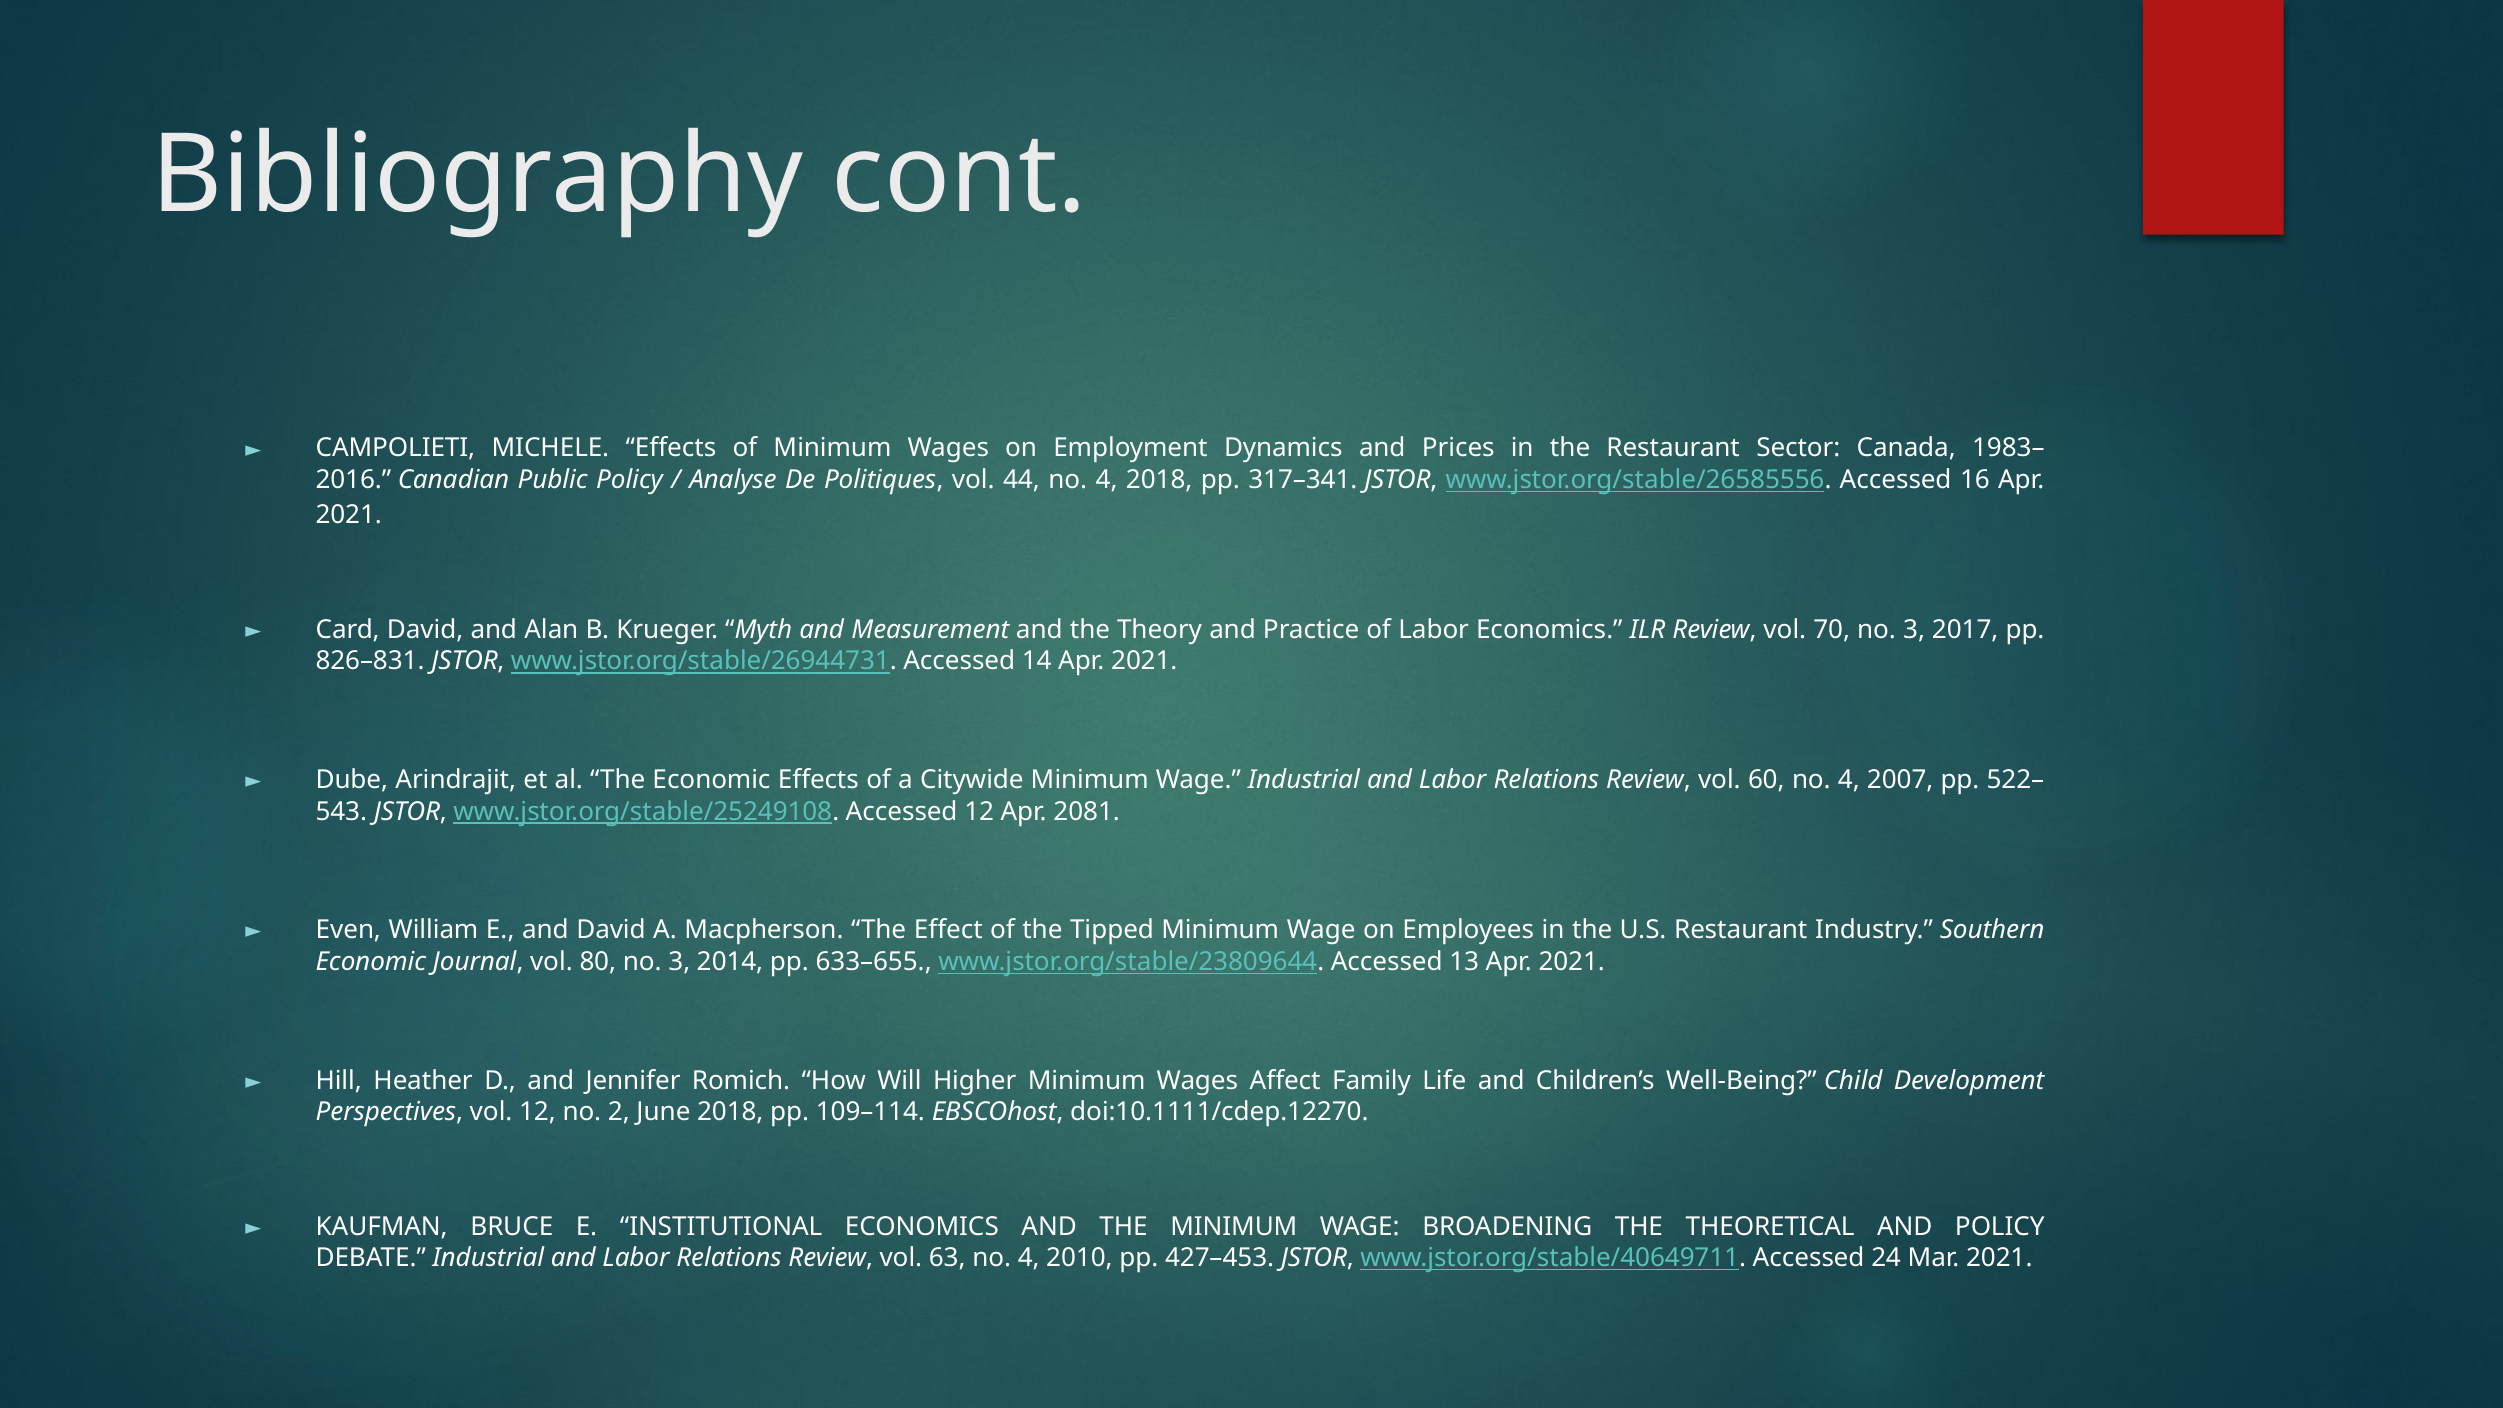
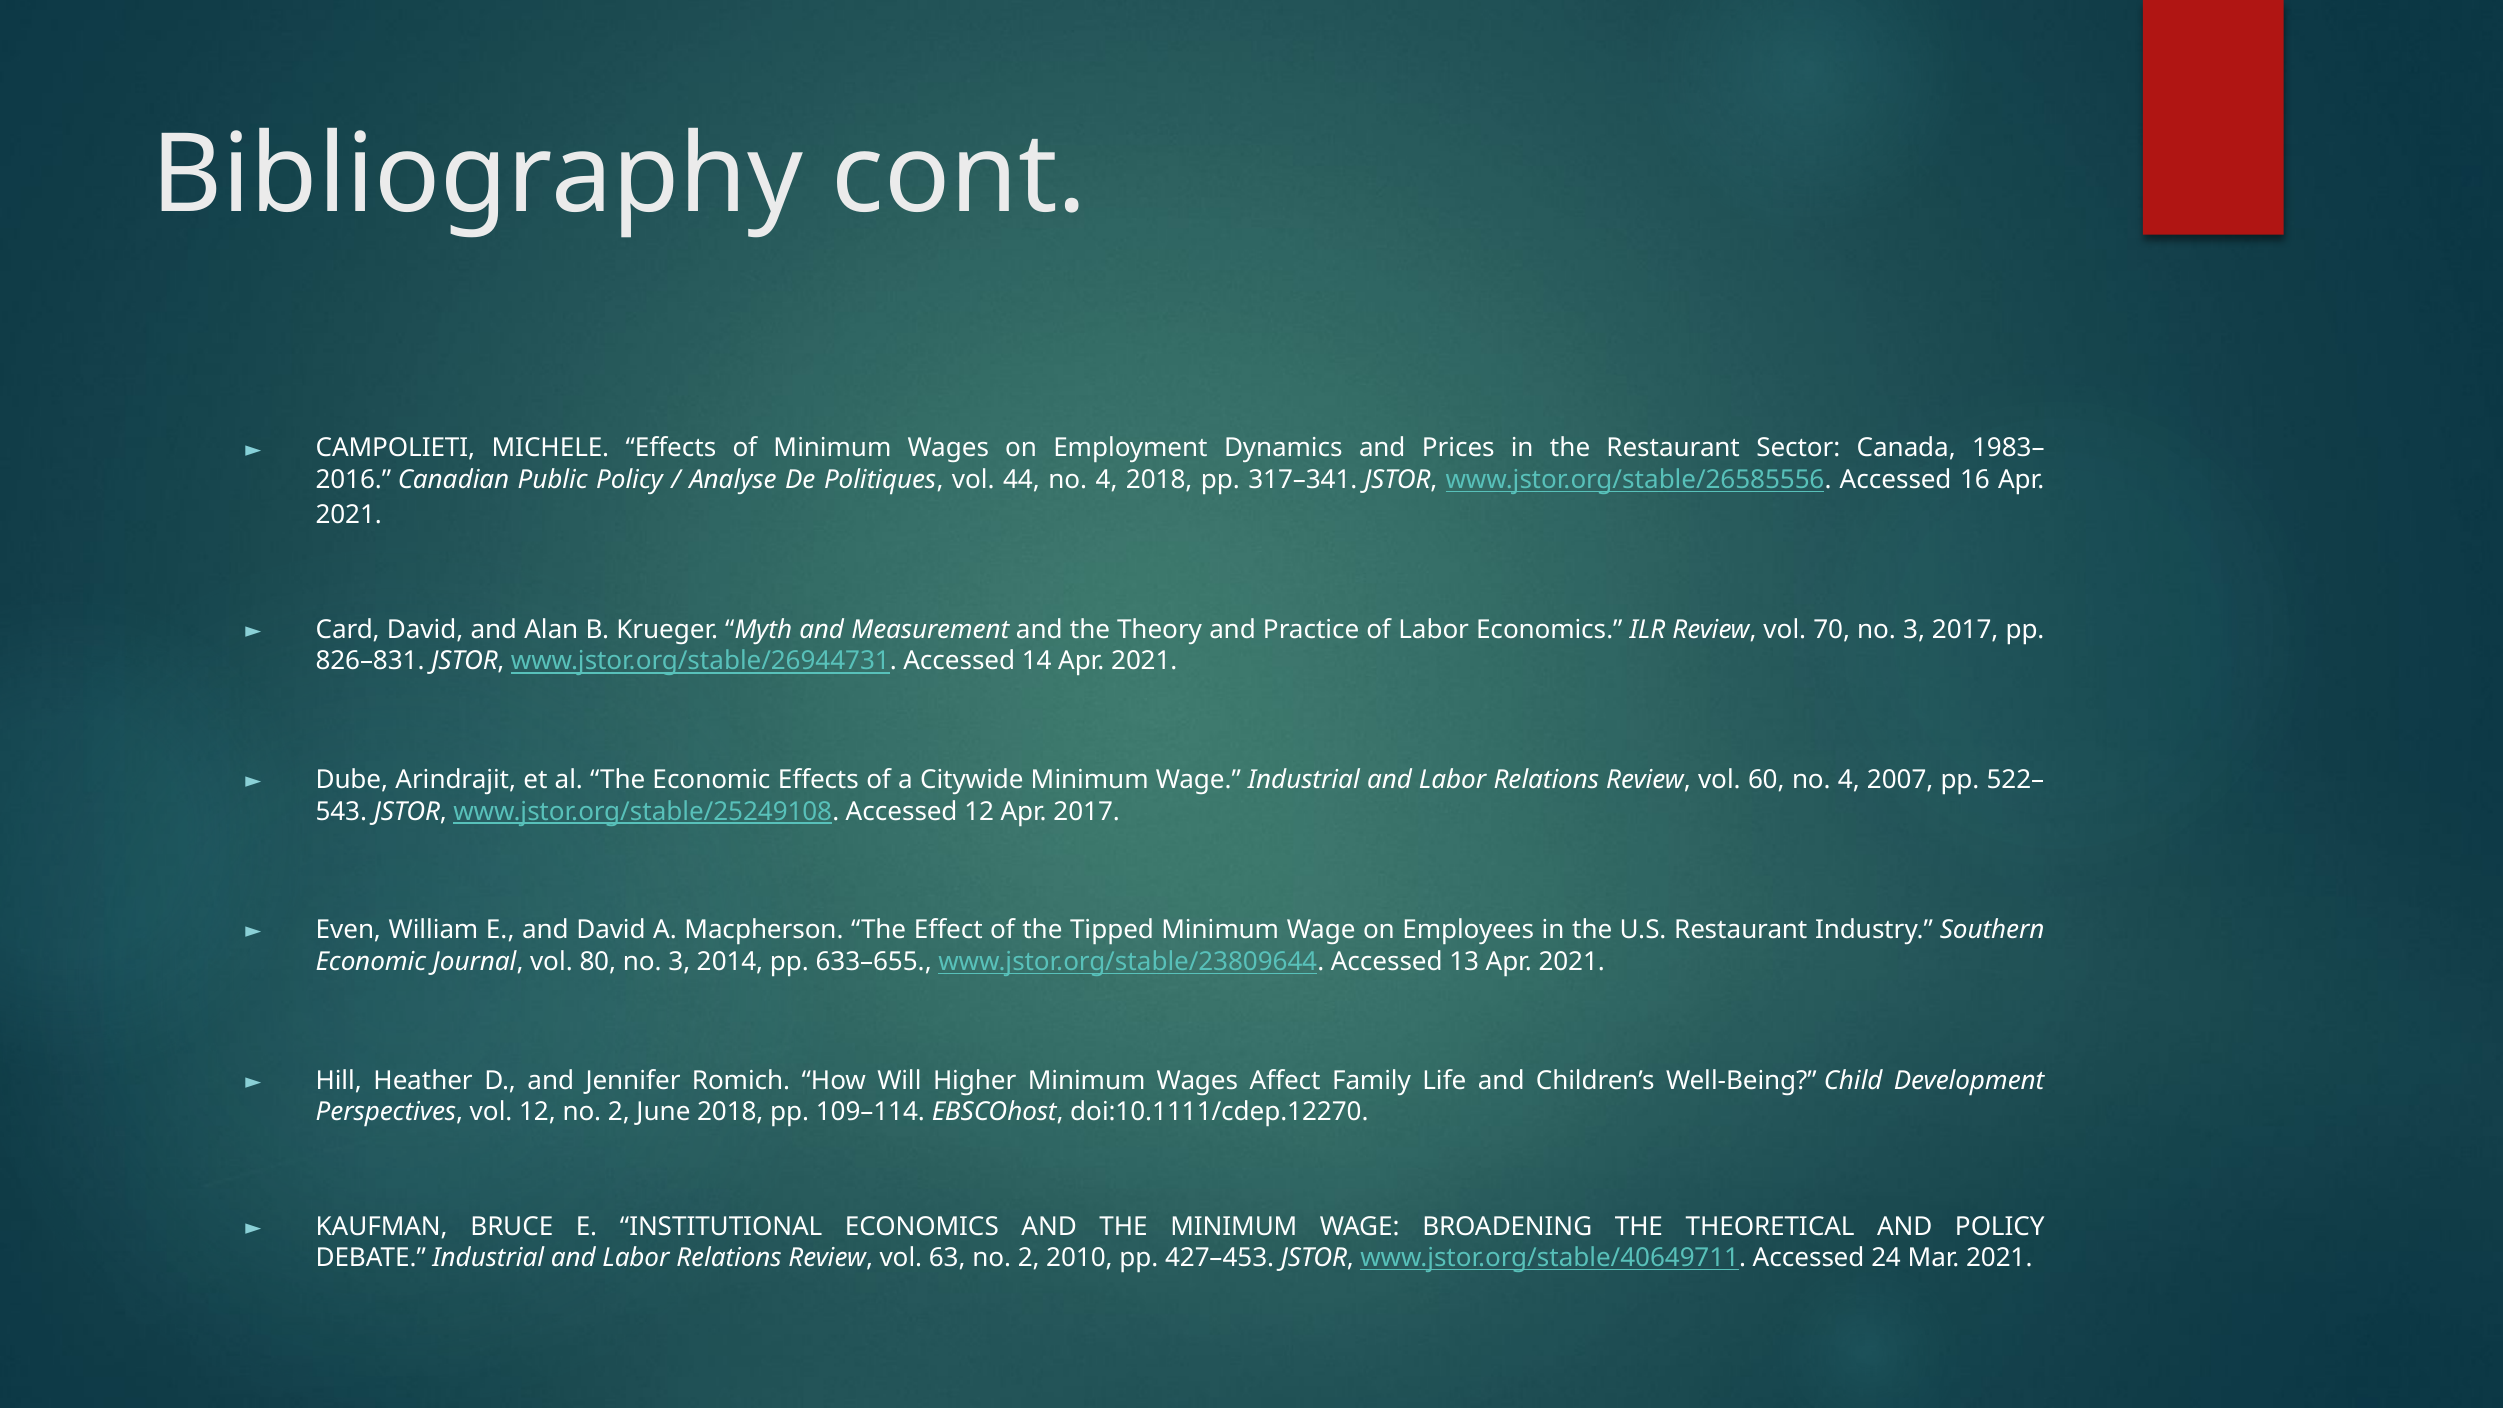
Apr 2081: 2081 -> 2017 (1087, 811)
63 no 4: 4 -> 2 (1029, 1258)
